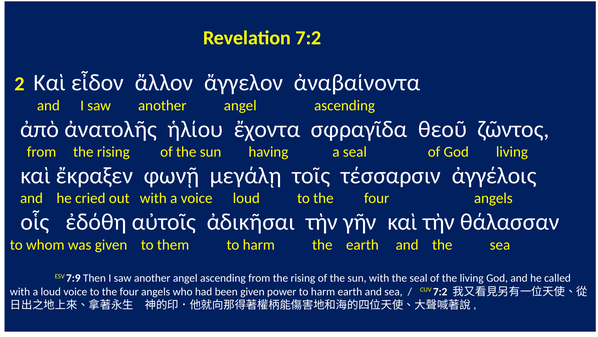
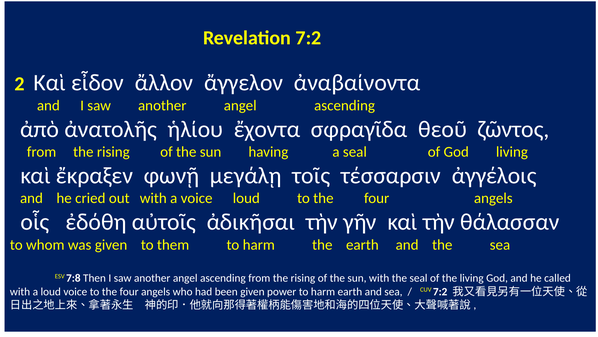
7:9: 7:9 -> 7:8 (73, 278)
